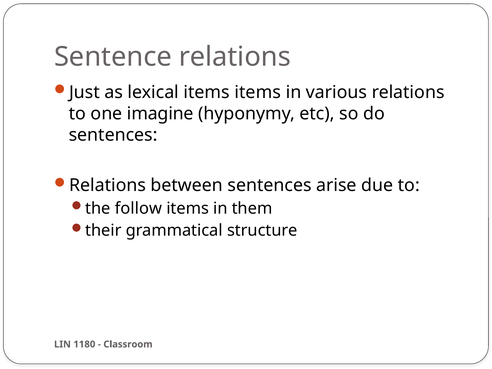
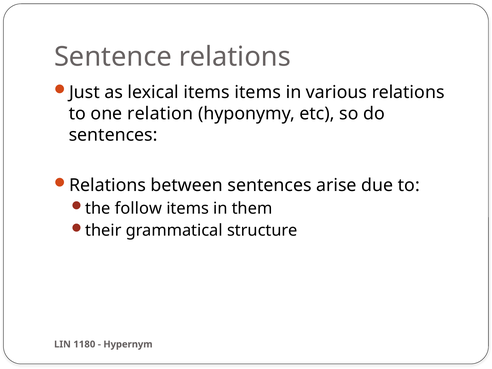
imagine: imagine -> relation (160, 114)
Classroom: Classroom -> Hypernym (128, 344)
